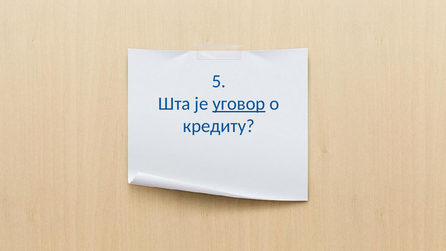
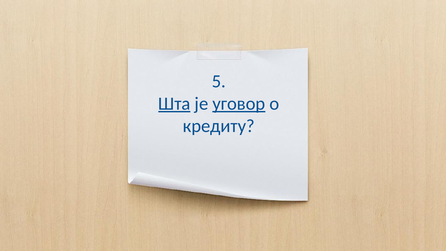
Шта underline: none -> present (174, 104)
